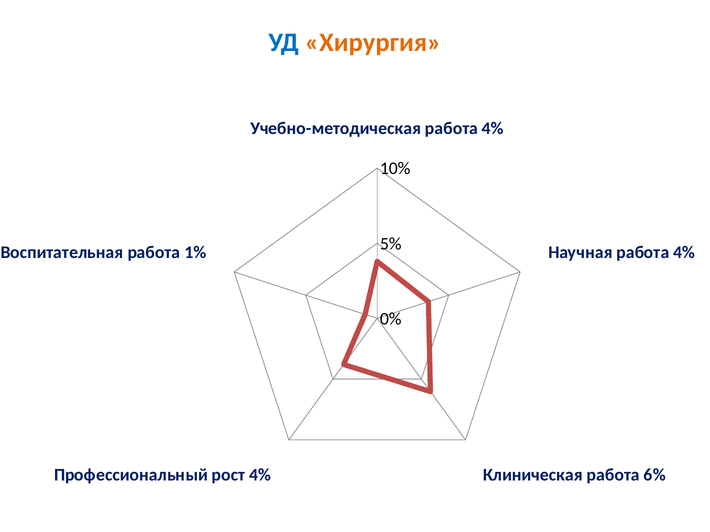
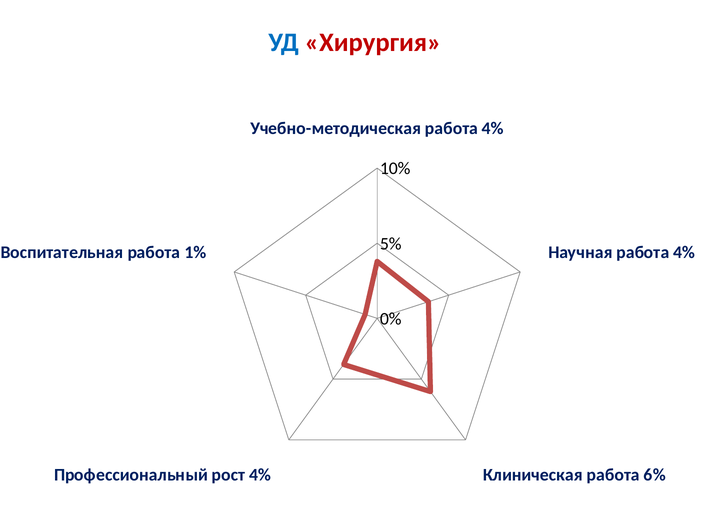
Хирургия colour: orange -> red (373, 43)
